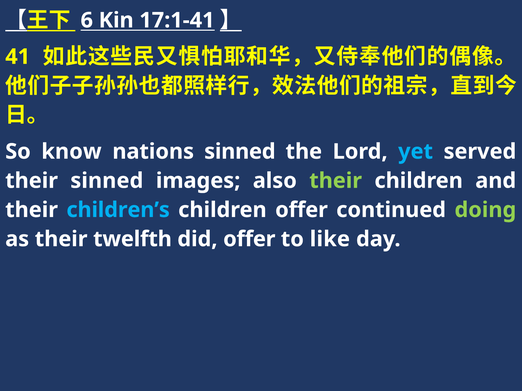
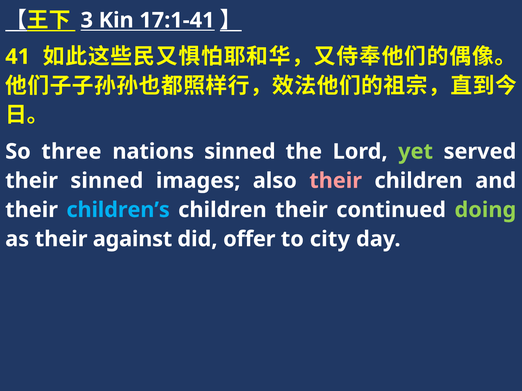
6: 6 -> 3 (87, 20)
know: know -> three (71, 152)
yet colour: light blue -> light green (416, 152)
their colour: light green -> pink (336, 181)
children offer: offer -> their (301, 210)
twelfth: twelfth -> against (133, 239)
like: like -> city (330, 239)
